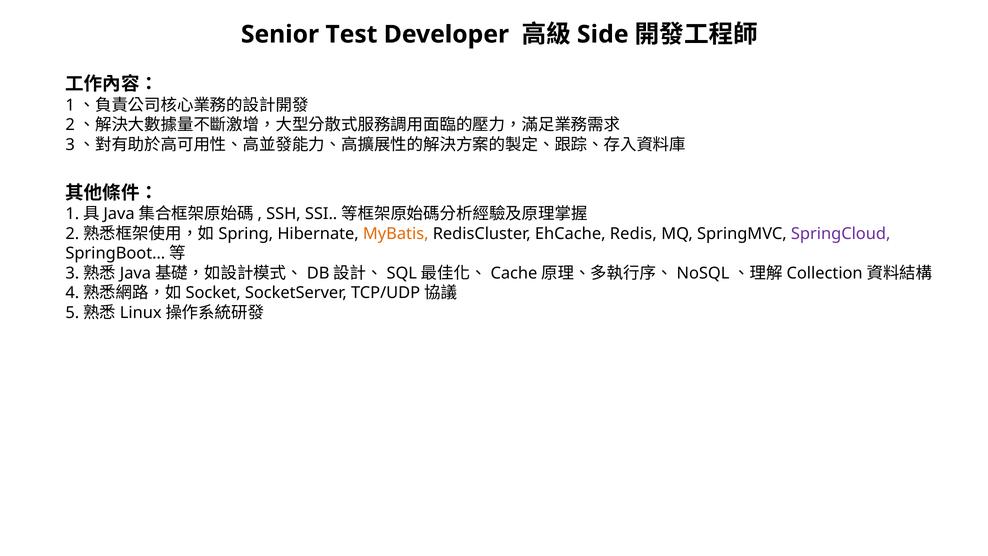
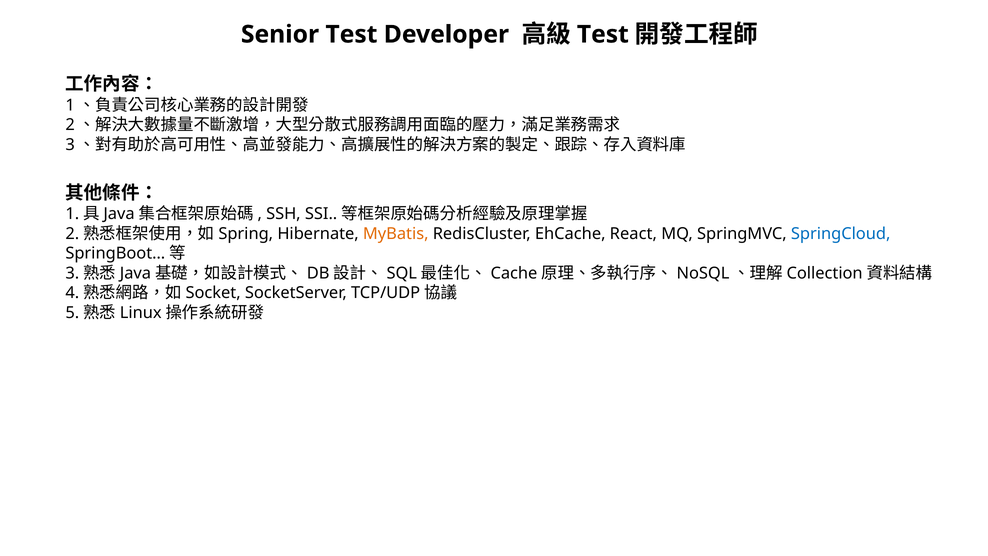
Side: Side -> Test (603, 34)
Redis: Redis -> React (633, 234)
SpringCloud colour: purple -> blue (841, 234)
